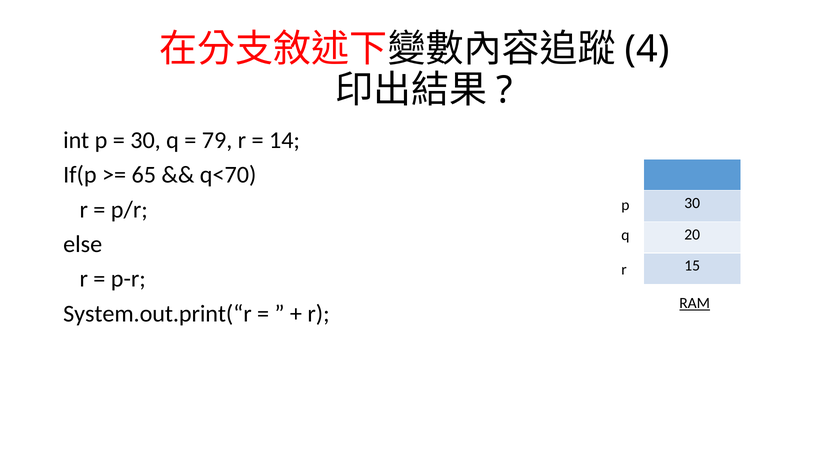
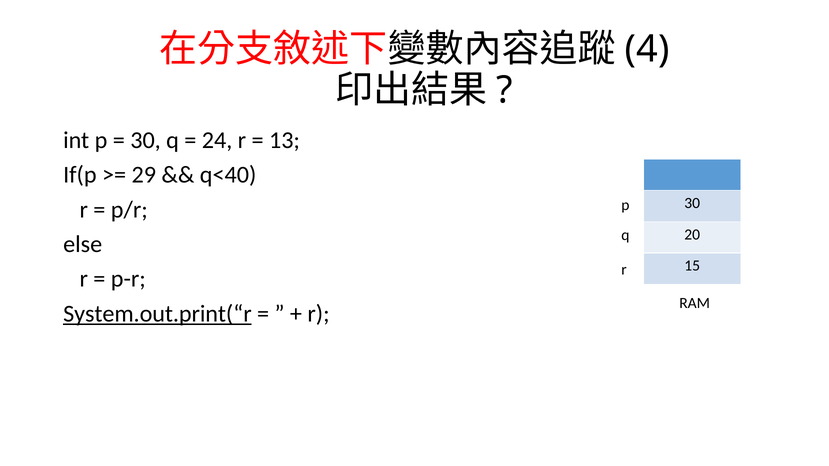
79: 79 -> 24 (217, 140)
14: 14 -> 13 (284, 140)
65: 65 -> 29 (144, 175)
q<70: q<70 -> q<40 (228, 175)
RAM underline: present -> none (695, 303)
System.out.print(“r underline: none -> present (157, 314)
